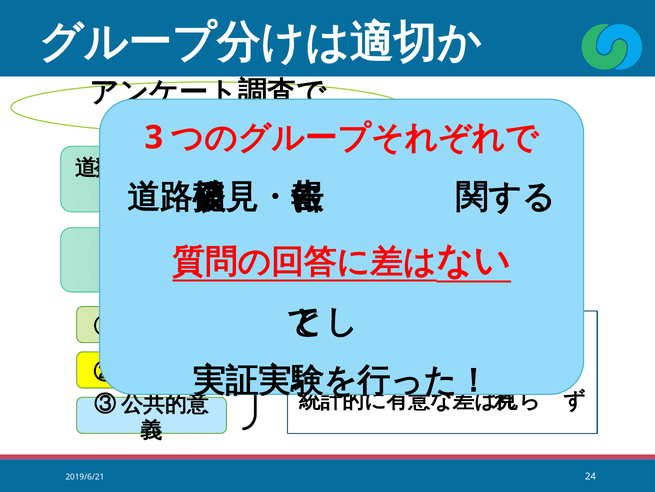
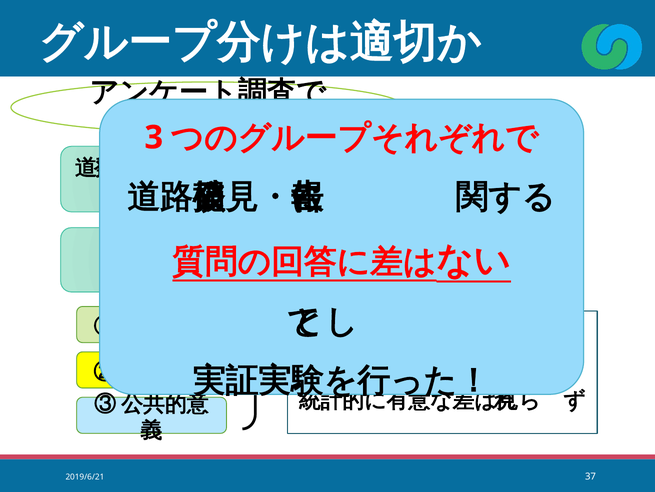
24: 24 -> 37 (590, 476)
